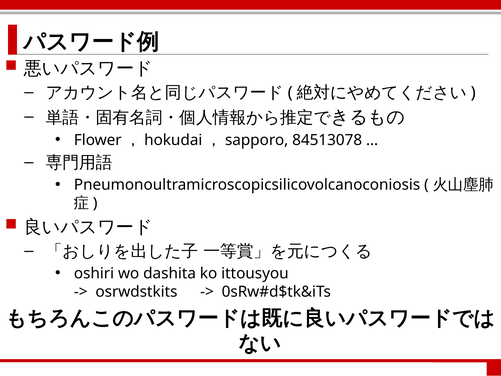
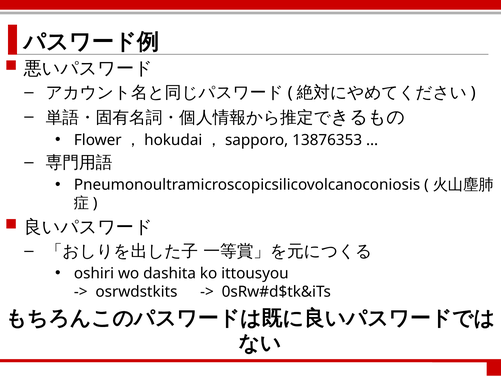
84513078: 84513078 -> 13876353 (327, 140)
